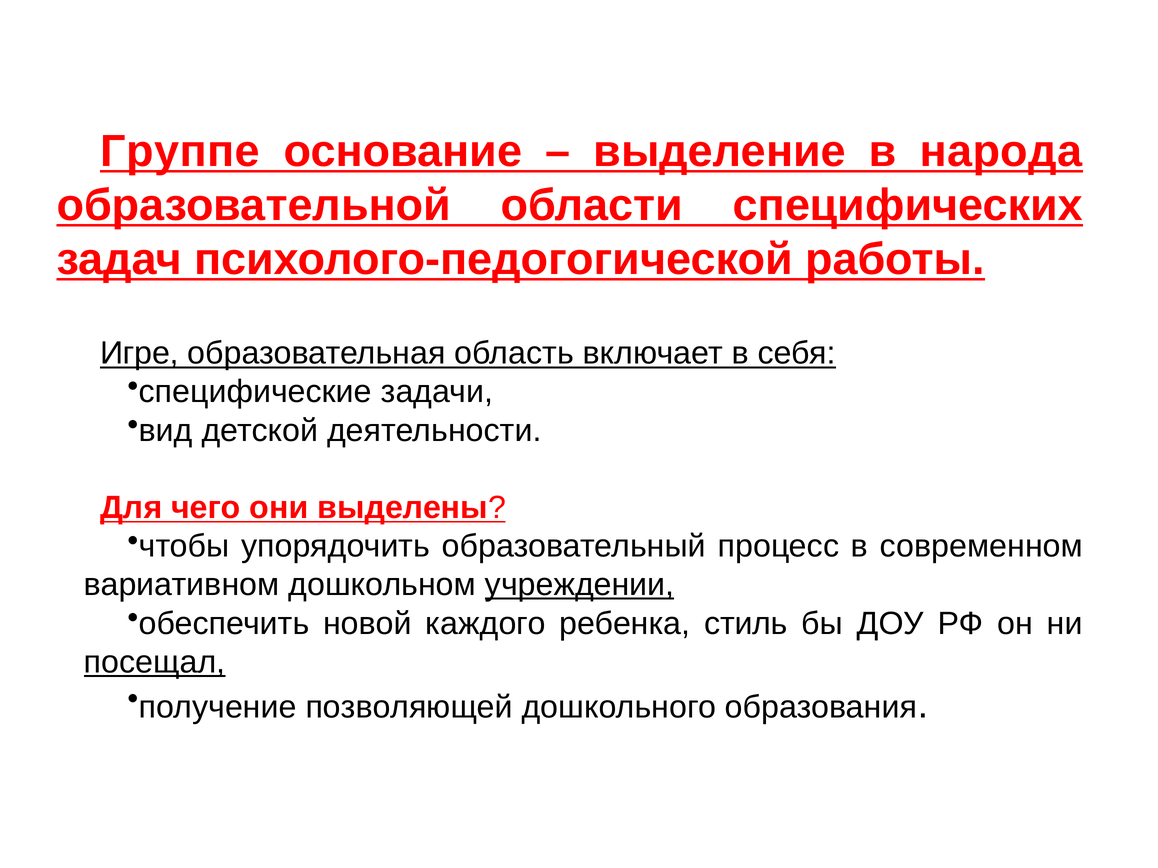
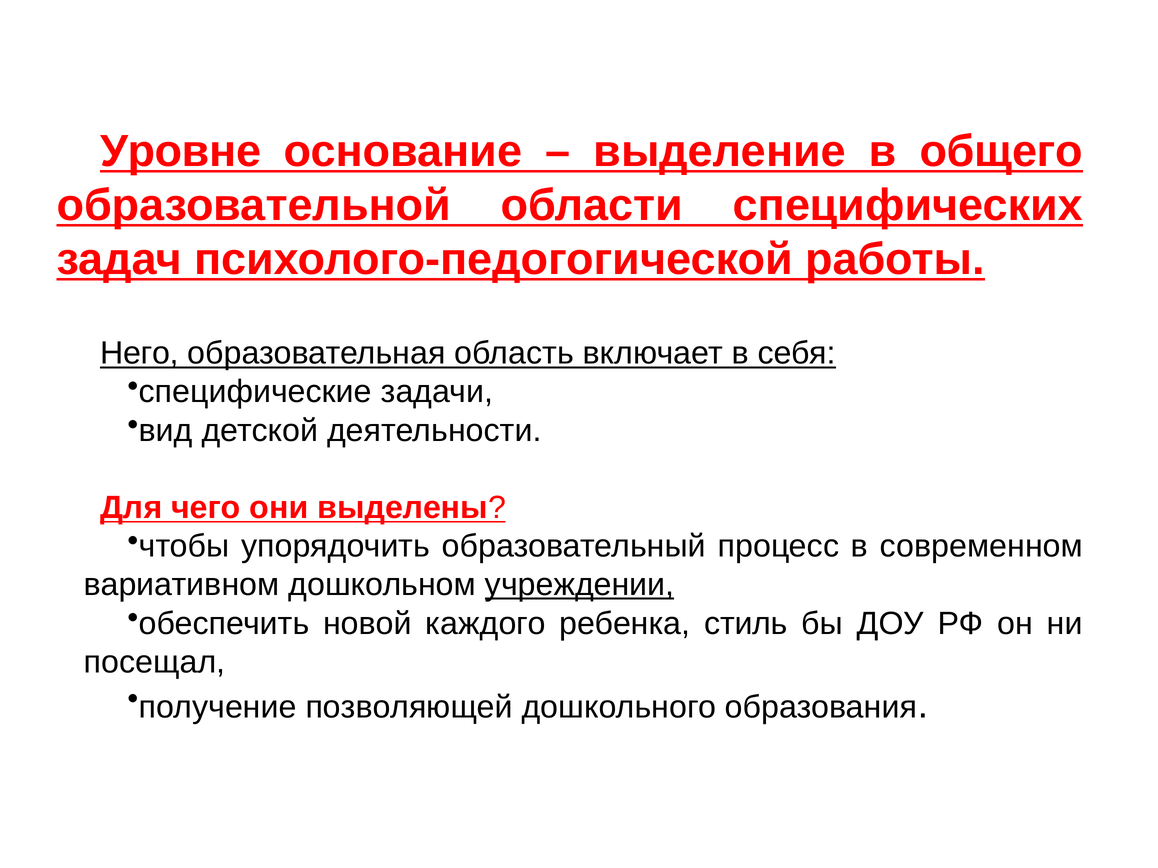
Группе: Группе -> Уровне (181, 152)
народа: народа -> общего (1001, 152)
Игре: Игре -> Него (139, 353)
посещал underline: present -> none (155, 662)
